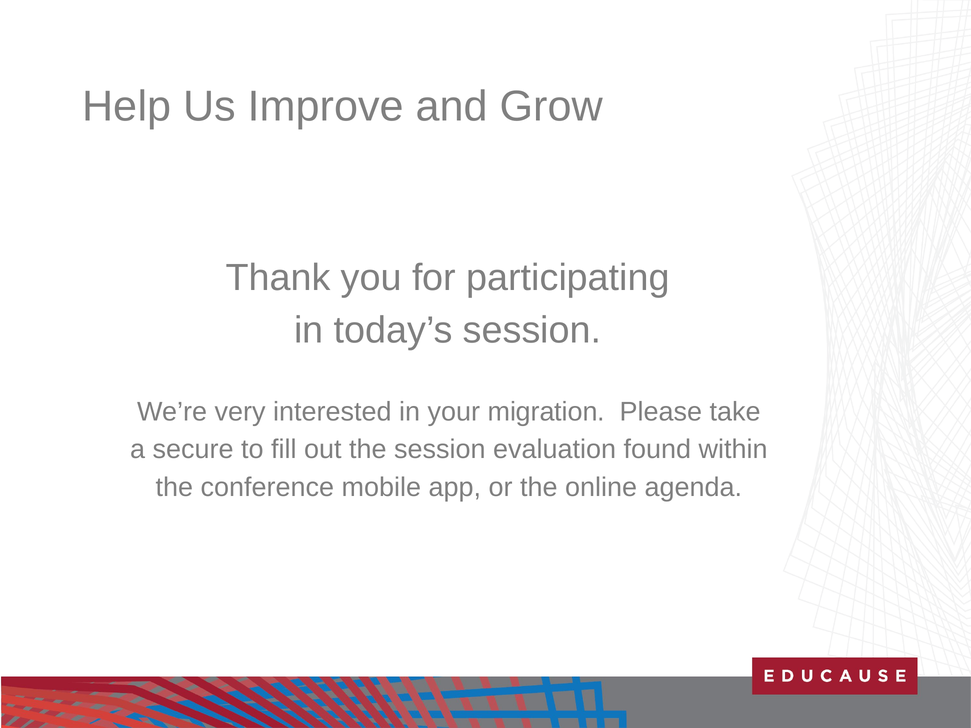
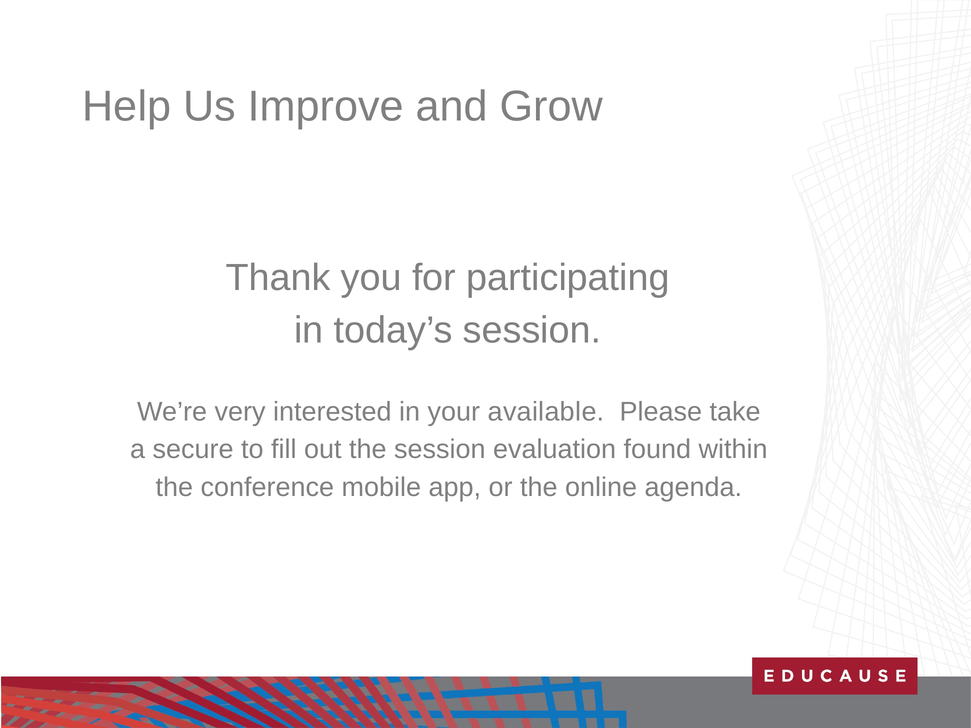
migration: migration -> available (546, 412)
